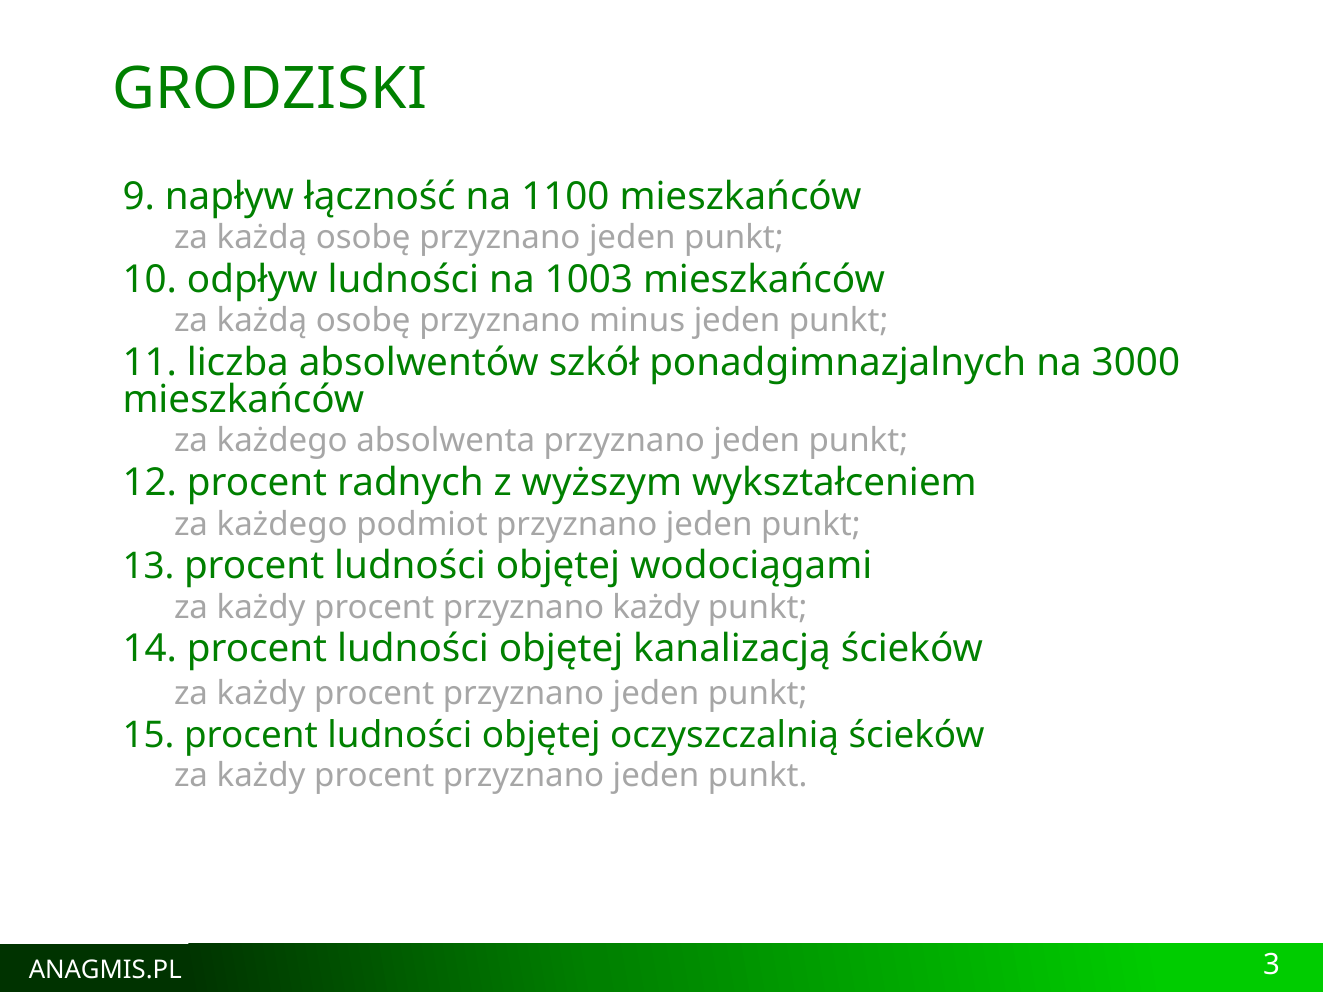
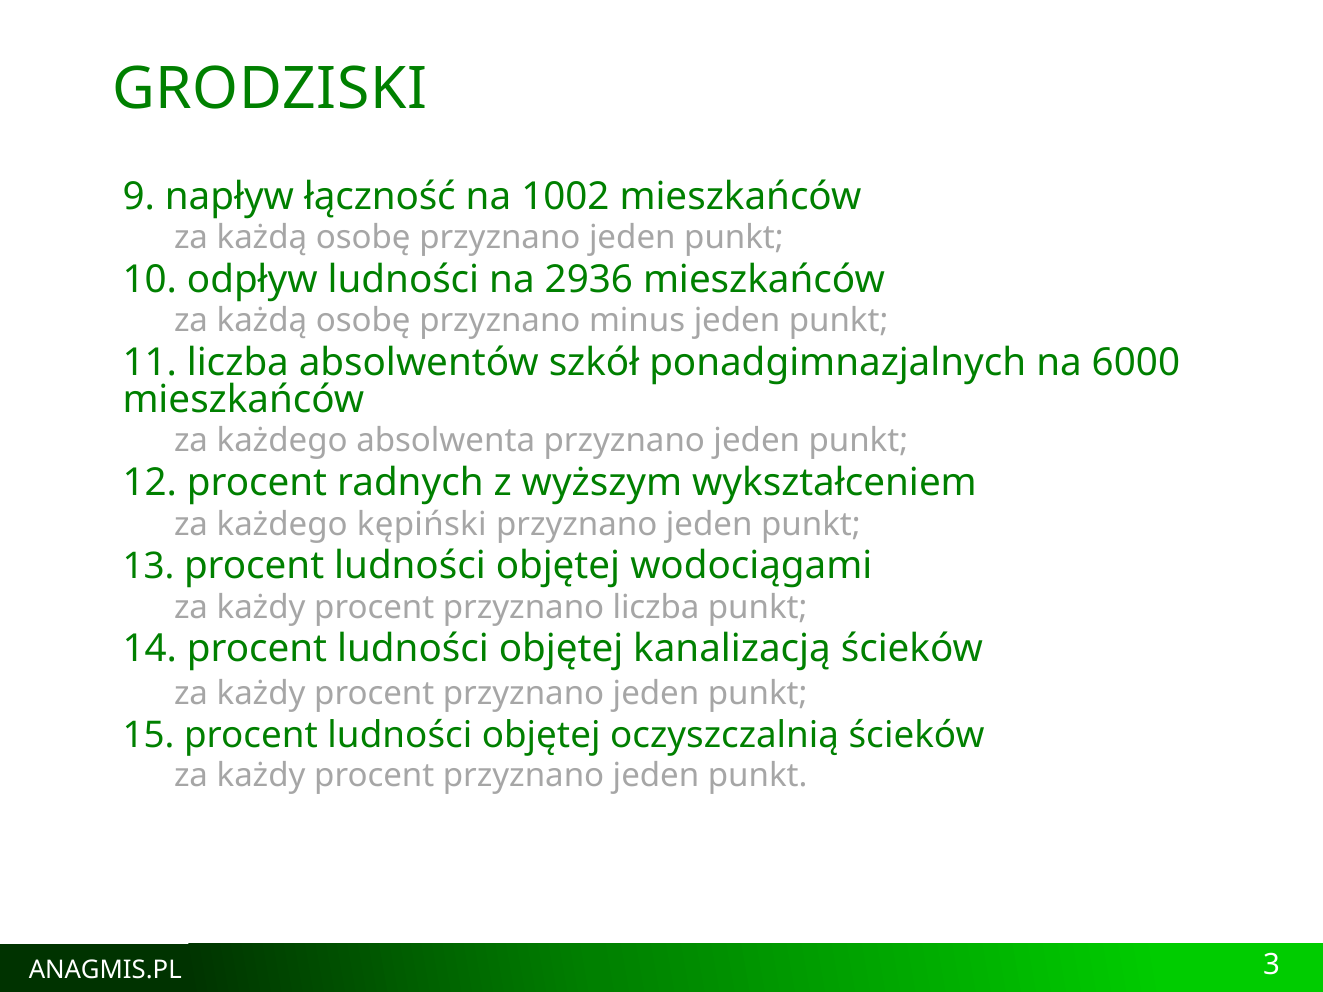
1100: 1100 -> 1002 (565, 197)
1003: 1003 -> 2936 (589, 280)
3000: 3000 -> 6000 (1136, 363)
podmiot: podmiot -> kępiński (422, 524)
przyznano każdy: każdy -> liczba (656, 607)
